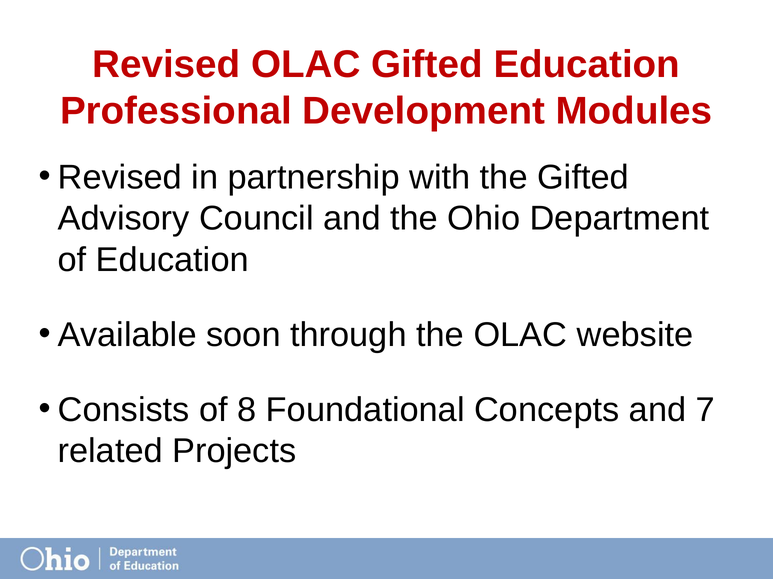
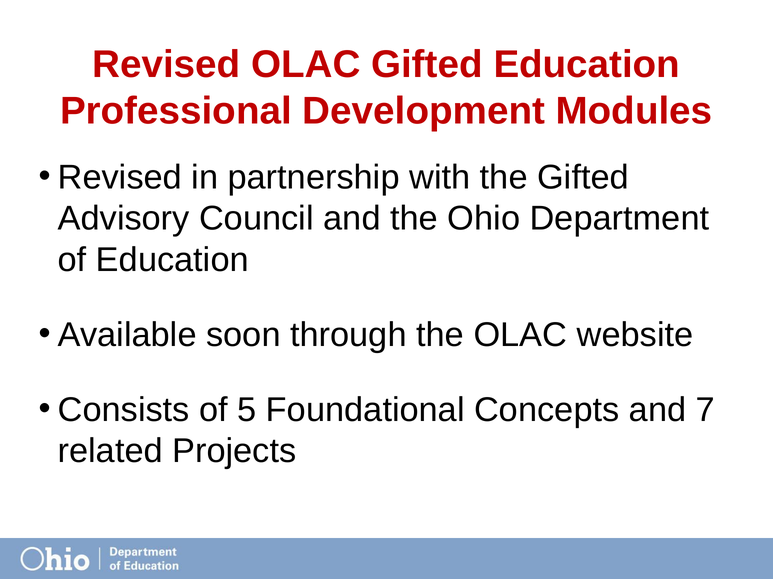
8: 8 -> 5 (247, 410)
